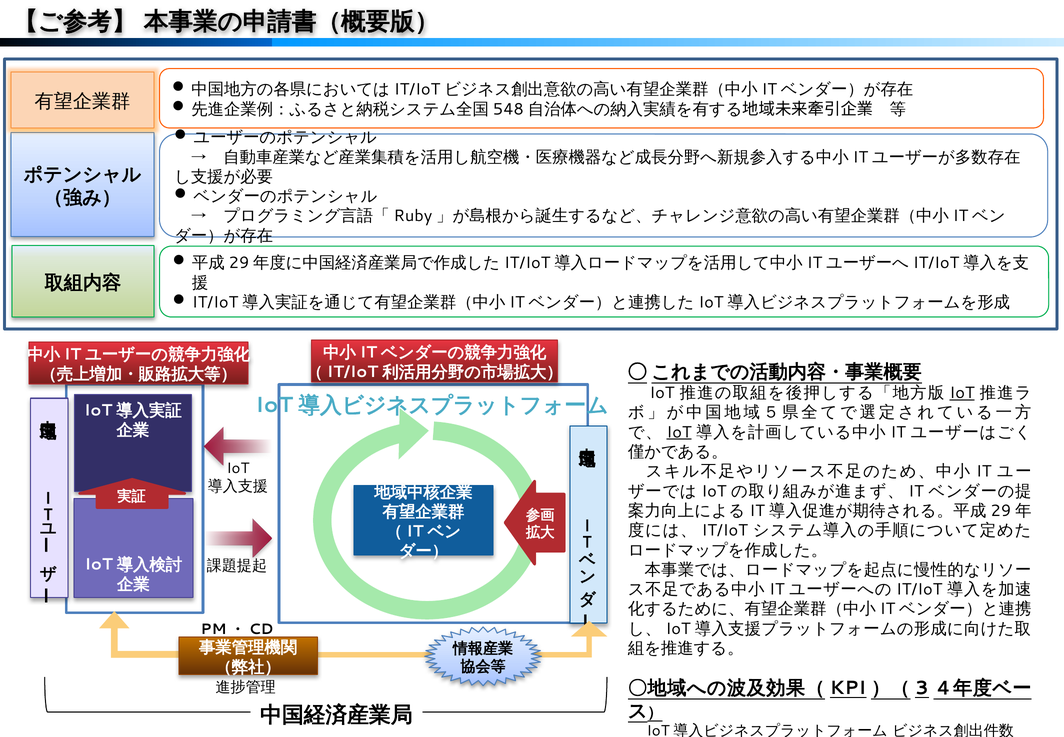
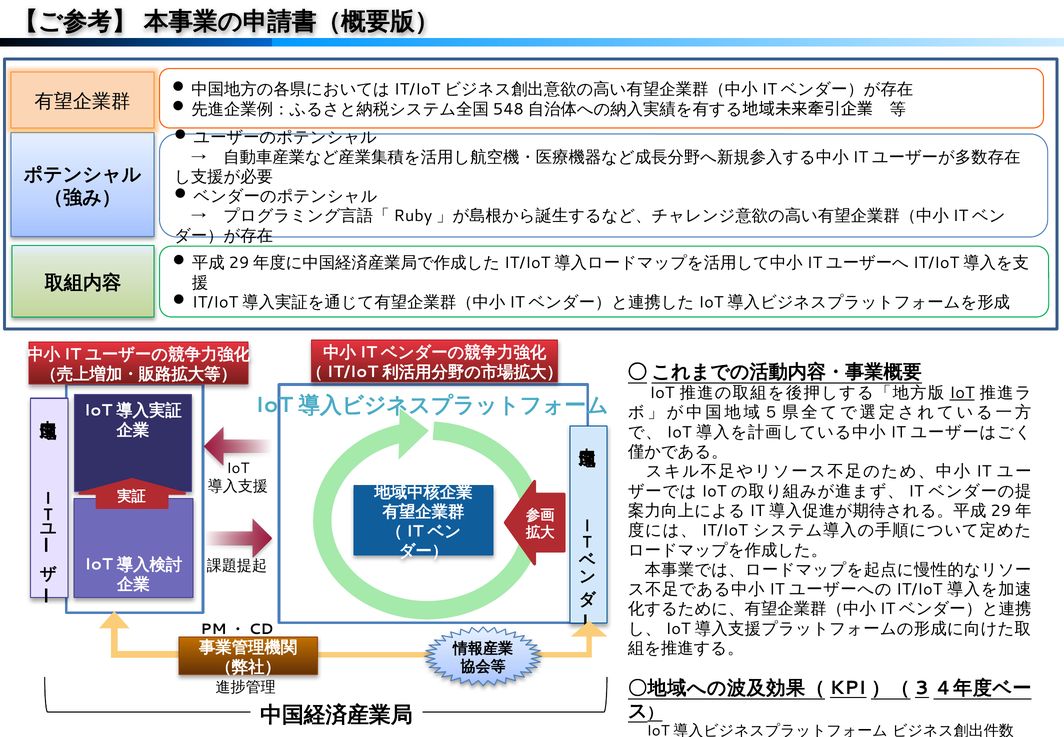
IoT underline: present -> none (679, 432)
